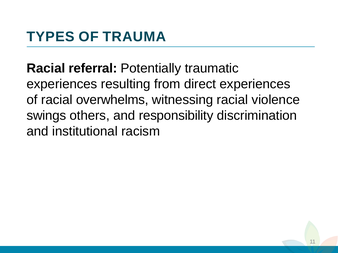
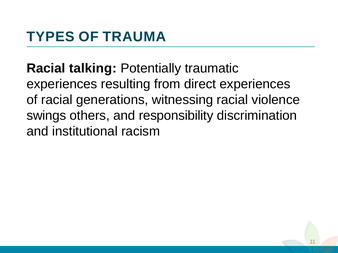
referral: referral -> talking (93, 69)
overwhelms: overwhelms -> generations (112, 100)
